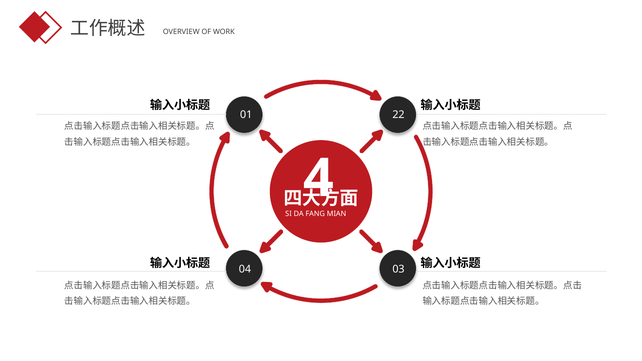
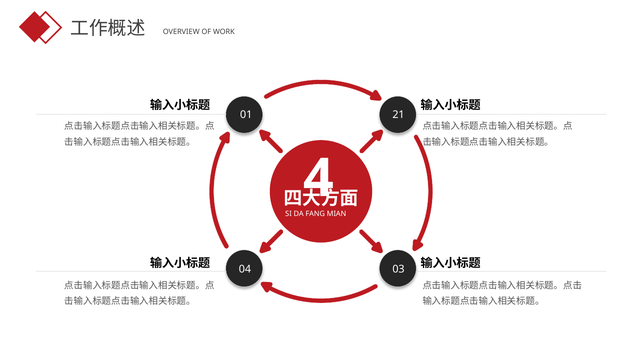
22: 22 -> 21 (398, 115)
